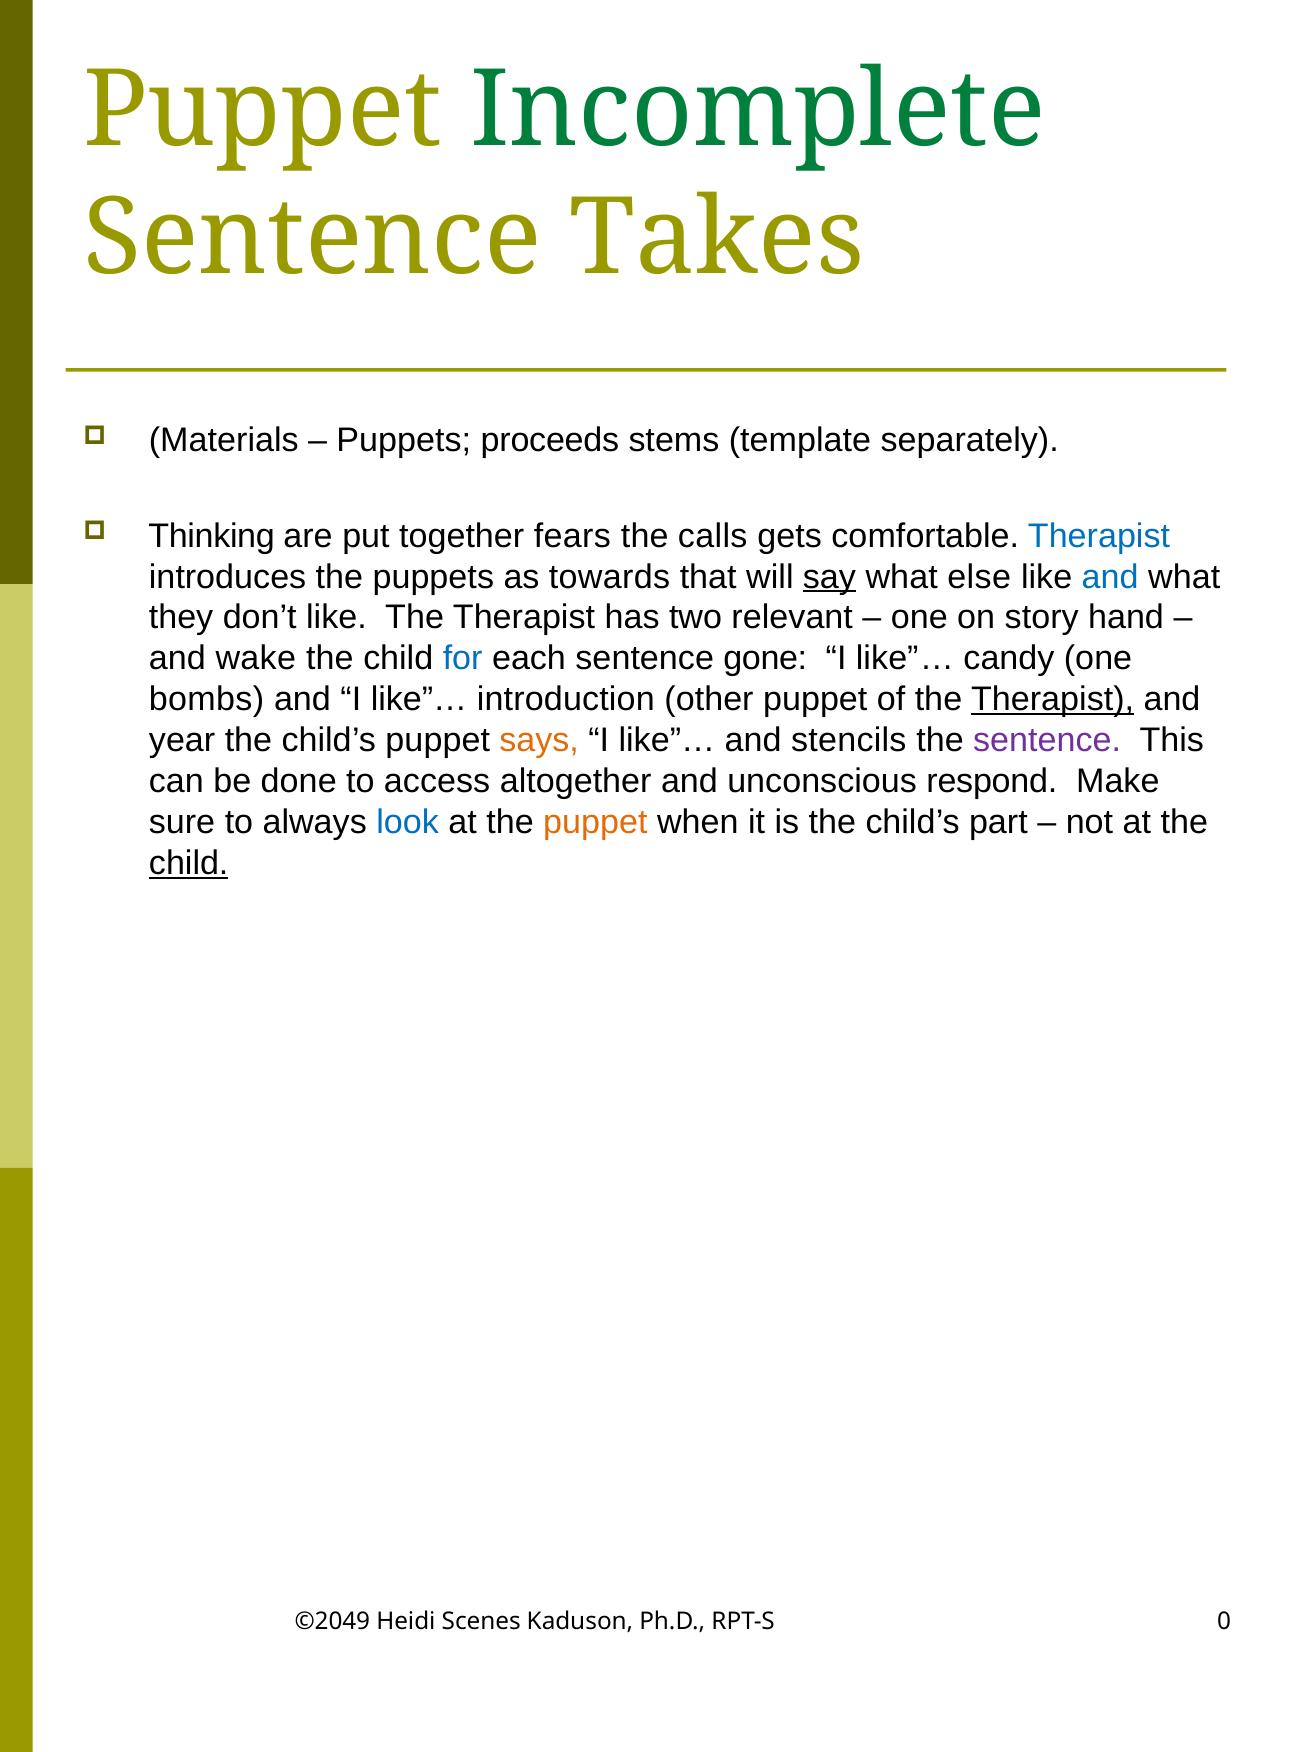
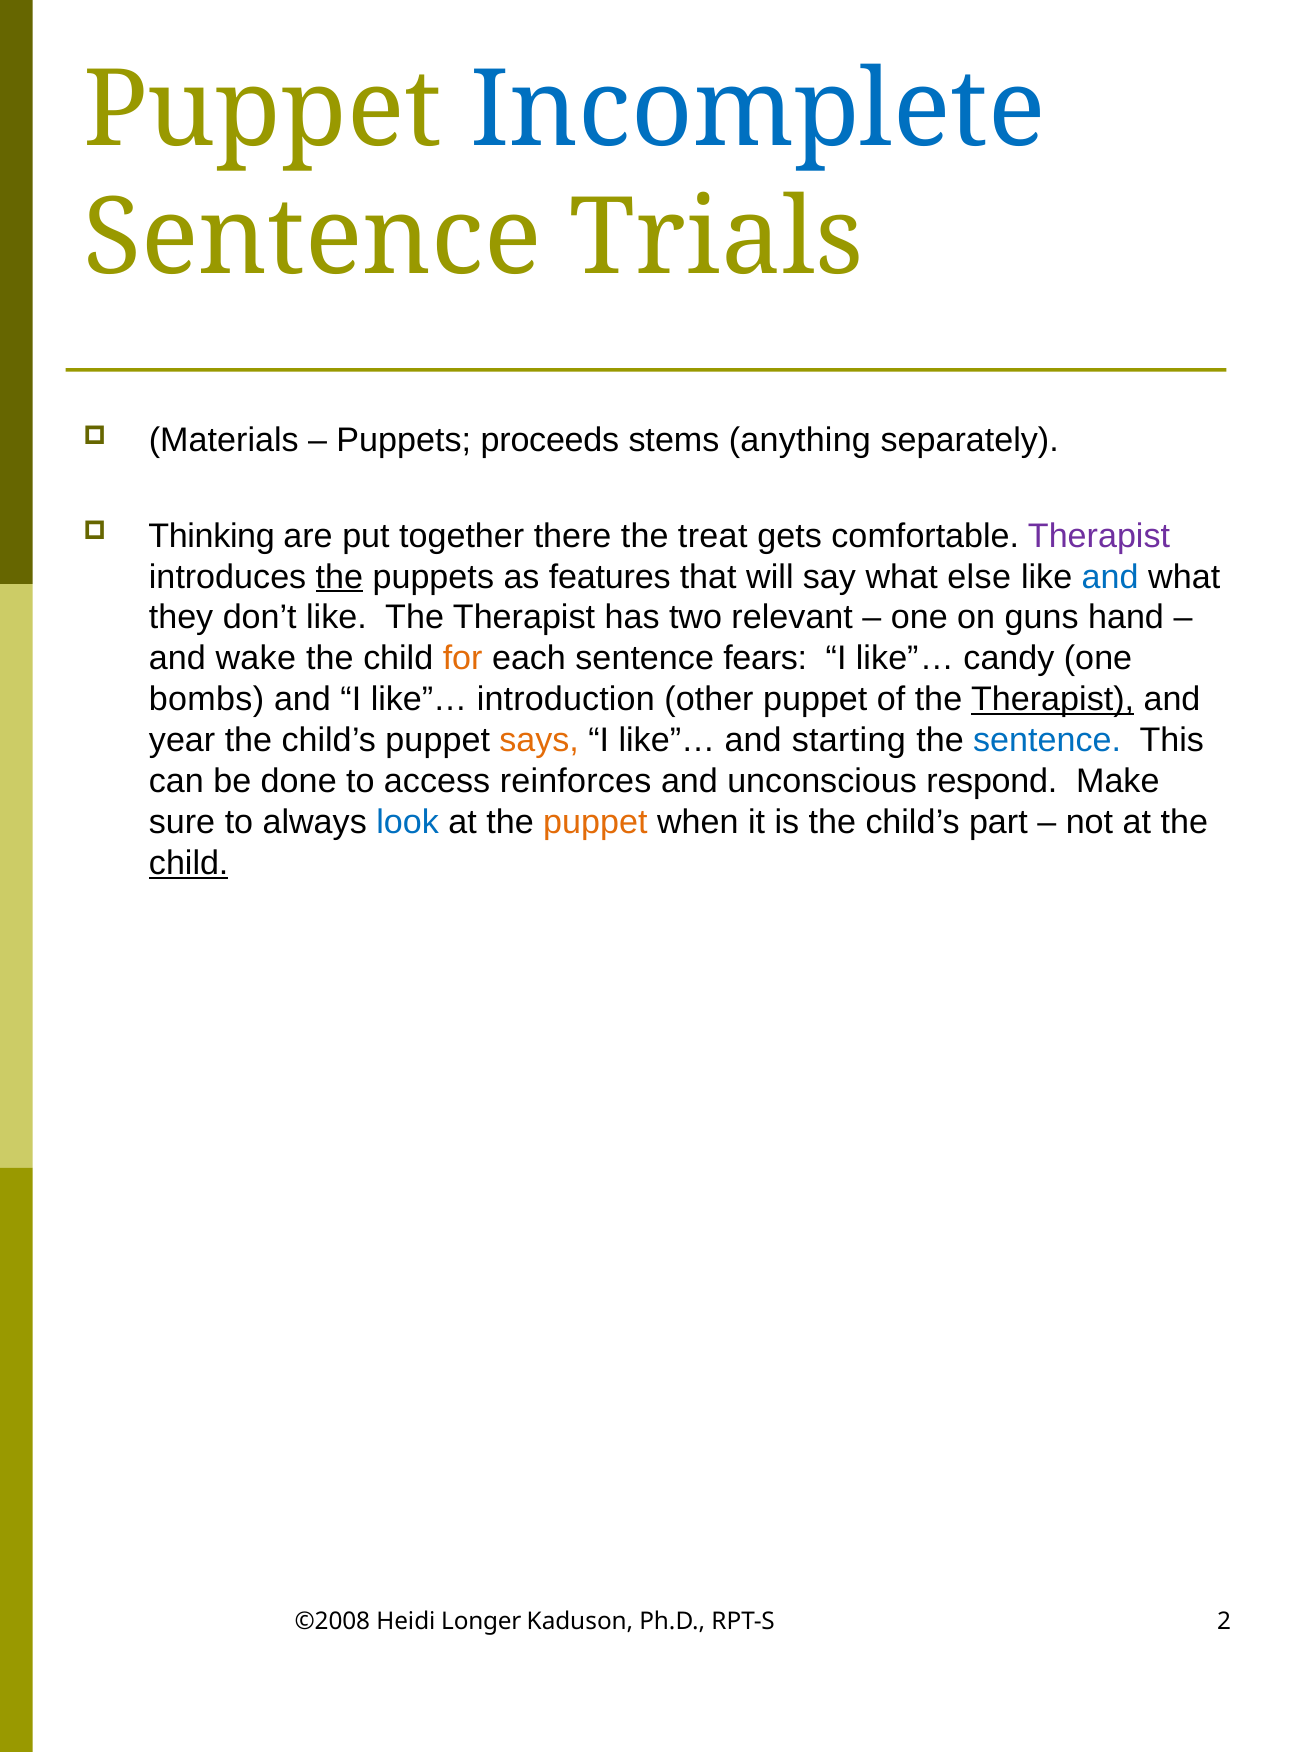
Incomplete colour: green -> blue (758, 110)
Takes: Takes -> Trials (717, 238)
template: template -> anything (800, 440)
fears: fears -> there (573, 536)
calls: calls -> treat (713, 536)
Therapist colour: blue -> purple (1099, 536)
the underline: none -> present (339, 577)
towards: towards -> features (610, 577)
say underline: present -> none (829, 577)
story: story -> guns (1042, 618)
for colour: blue -> orange (463, 659)
gone: gone -> fears (765, 659)
stencils: stencils -> starting (849, 740)
sentence colour: purple -> blue (1047, 740)
altogether: altogether -> reinforces (576, 781)
©2049: ©2049 -> ©2008 (332, 1621)
Scenes: Scenes -> Longer (481, 1621)
0: 0 -> 2 (1224, 1621)
